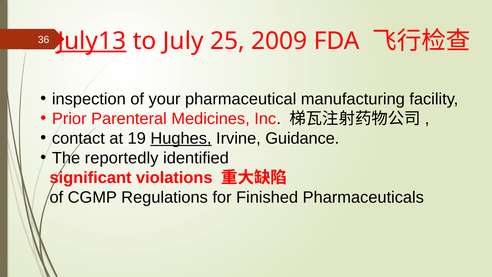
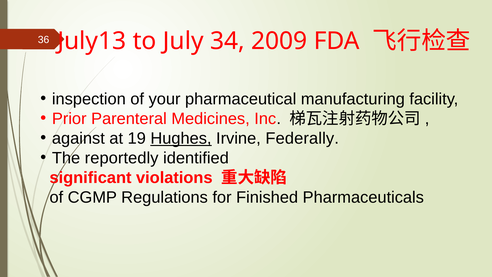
July13 underline: present -> none (92, 41)
25: 25 -> 34 (227, 41)
contact: contact -> against (78, 138)
Guidance: Guidance -> Federally (302, 138)
